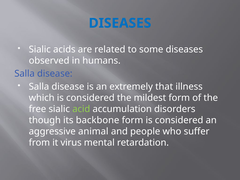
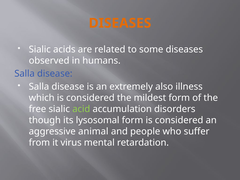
DISEASES colour: blue -> orange (120, 23)
that: that -> also (164, 87)
backbone: backbone -> lysosomal (98, 120)
